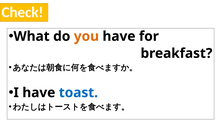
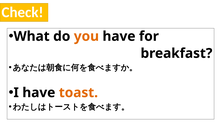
toast colour: blue -> orange (78, 92)
